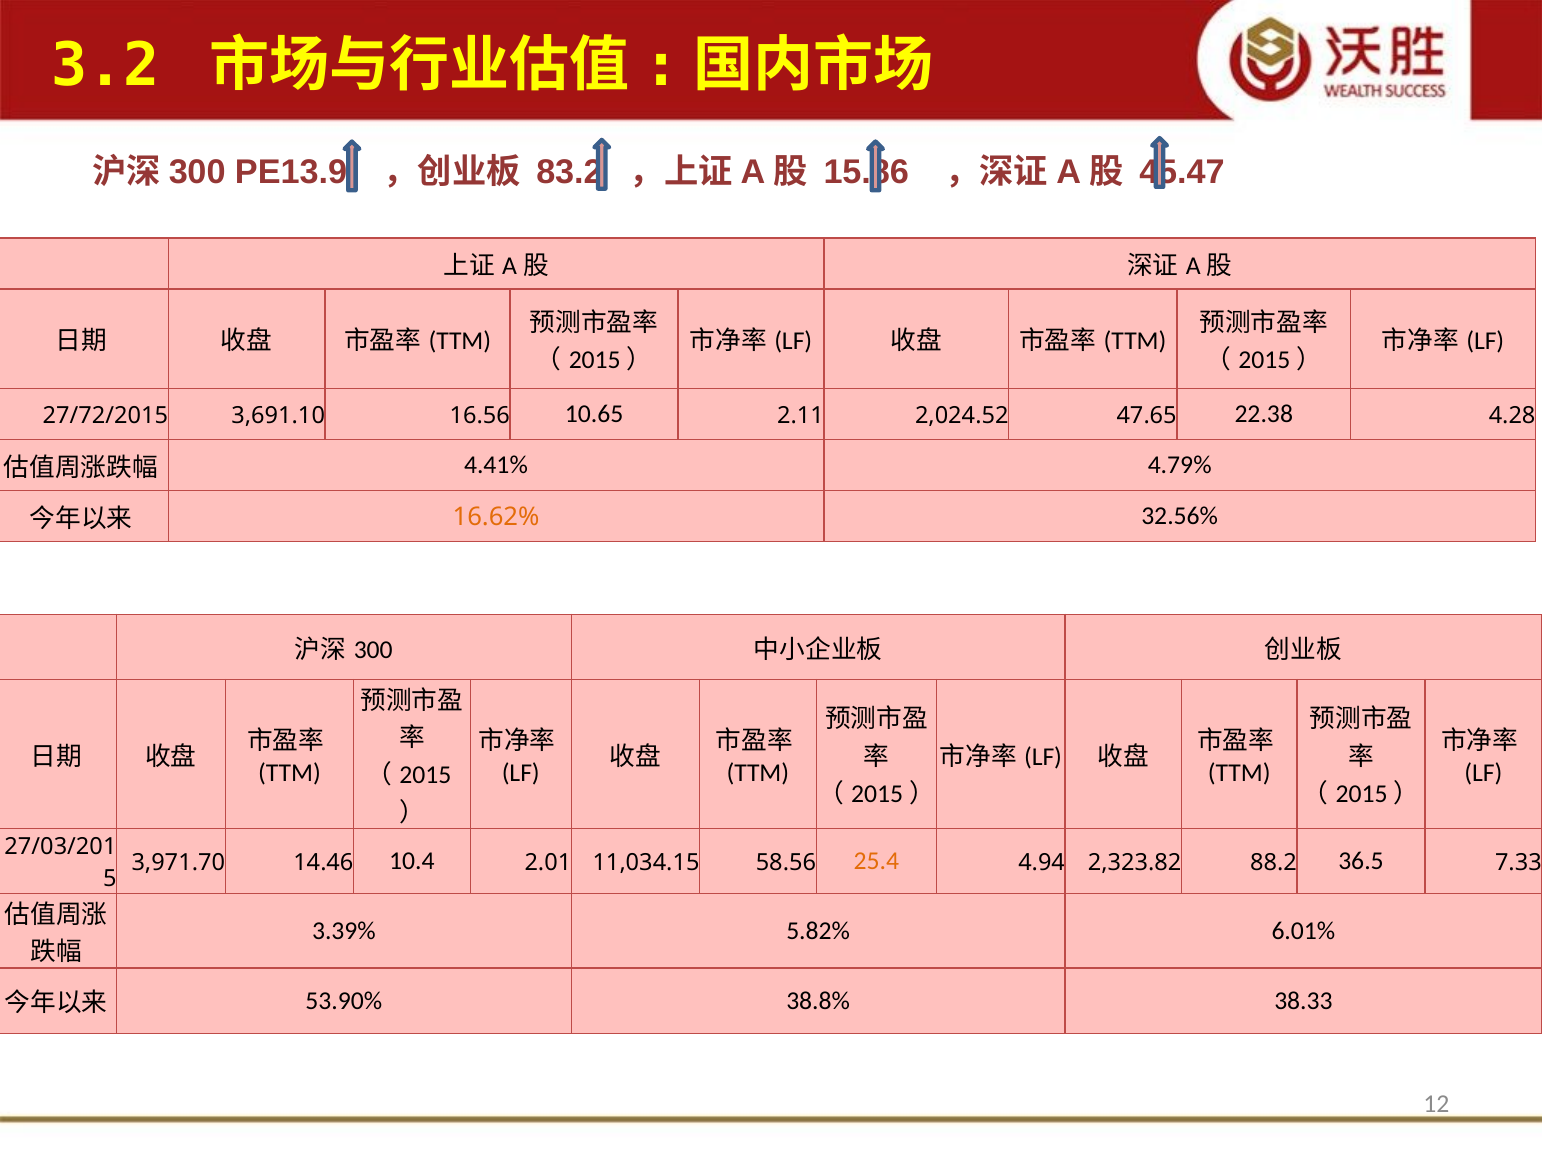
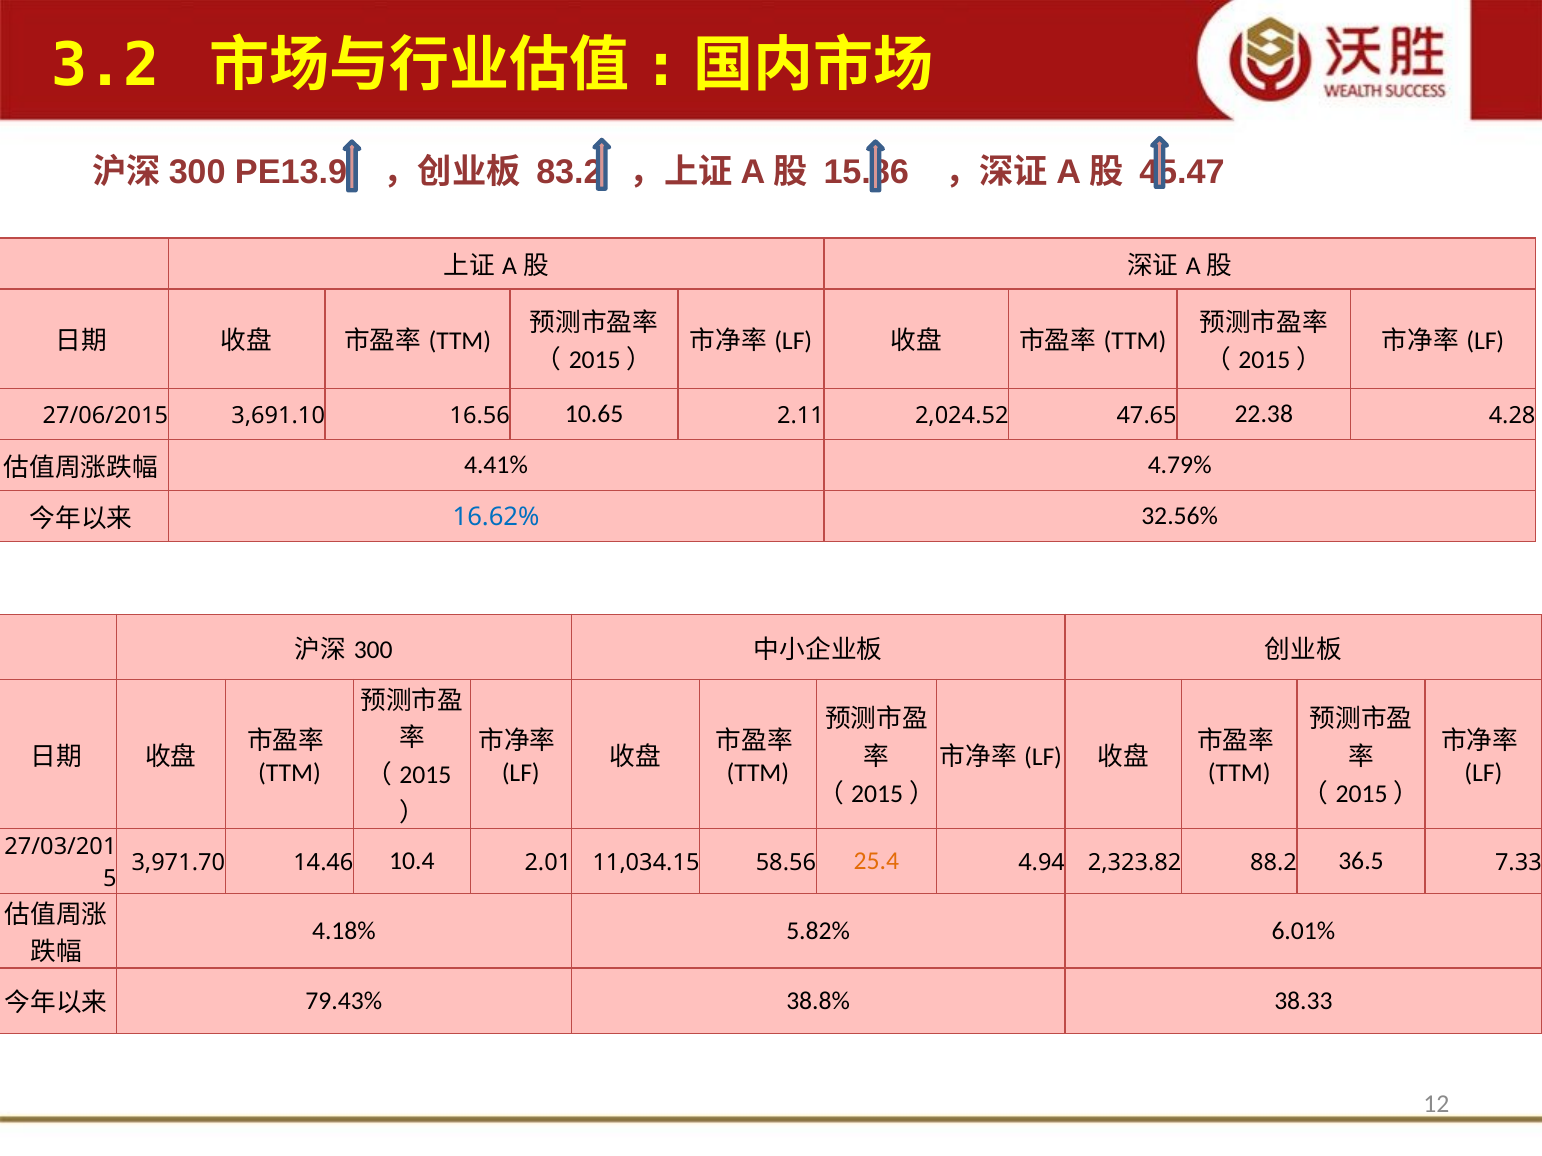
27/72/2015: 27/72/2015 -> 27/06/2015 (105, 416)
16.62% colour: orange -> blue (496, 518)
3.39%: 3.39% -> 4.18% (344, 932)
53.90%: 53.90% -> 79.43% (344, 1001)
